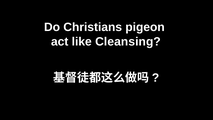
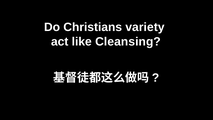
pigeon: pigeon -> variety (145, 27)
